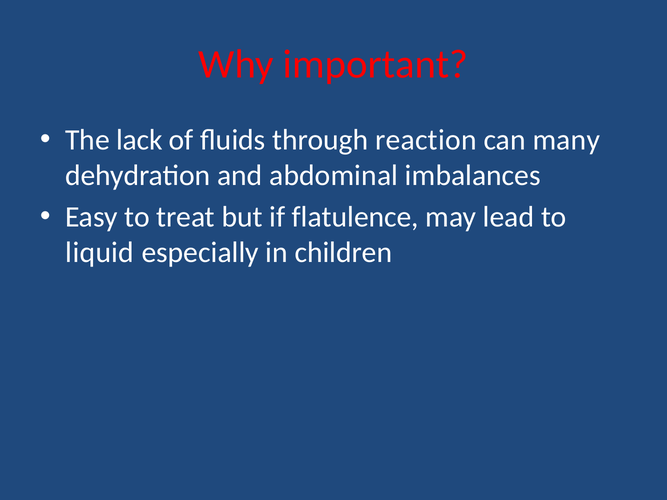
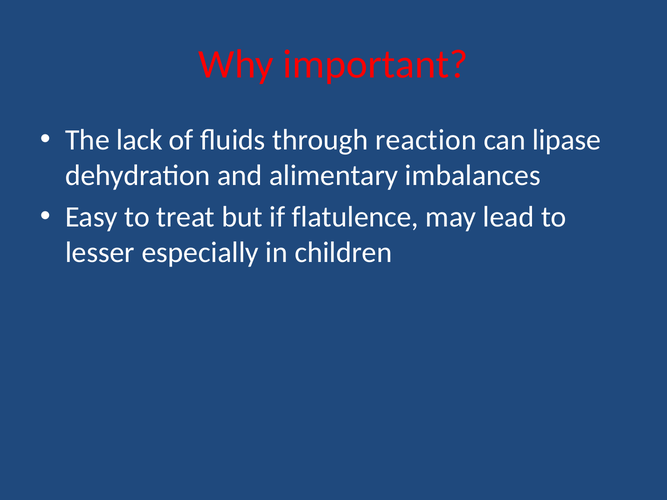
many: many -> lipase (567, 140)
abdominal: abdominal -> alimentary (334, 176)
liquid: liquid -> lesser (100, 253)
